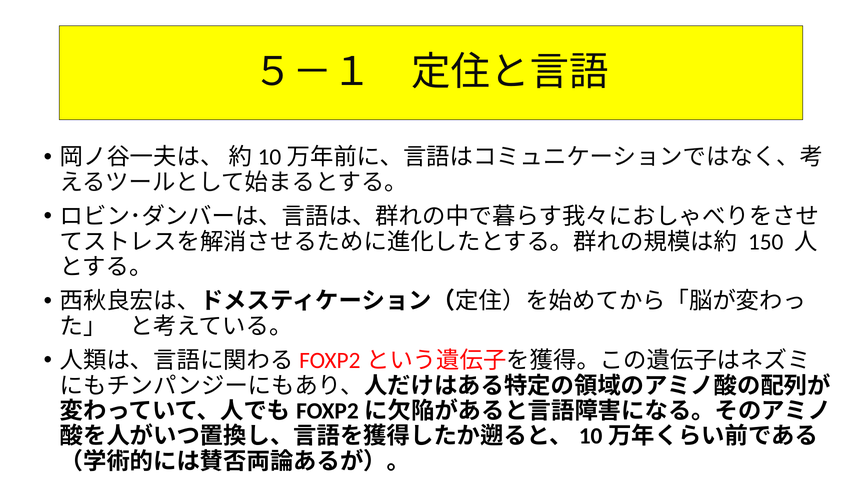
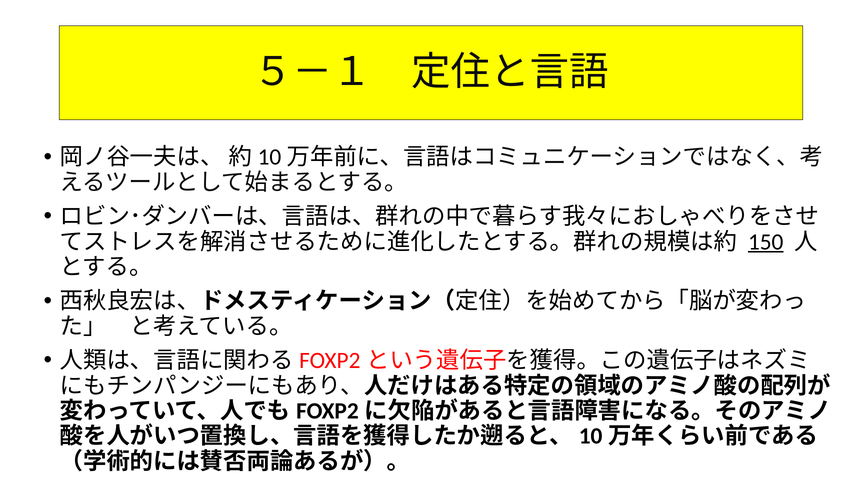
150 underline: none -> present (766, 242)
